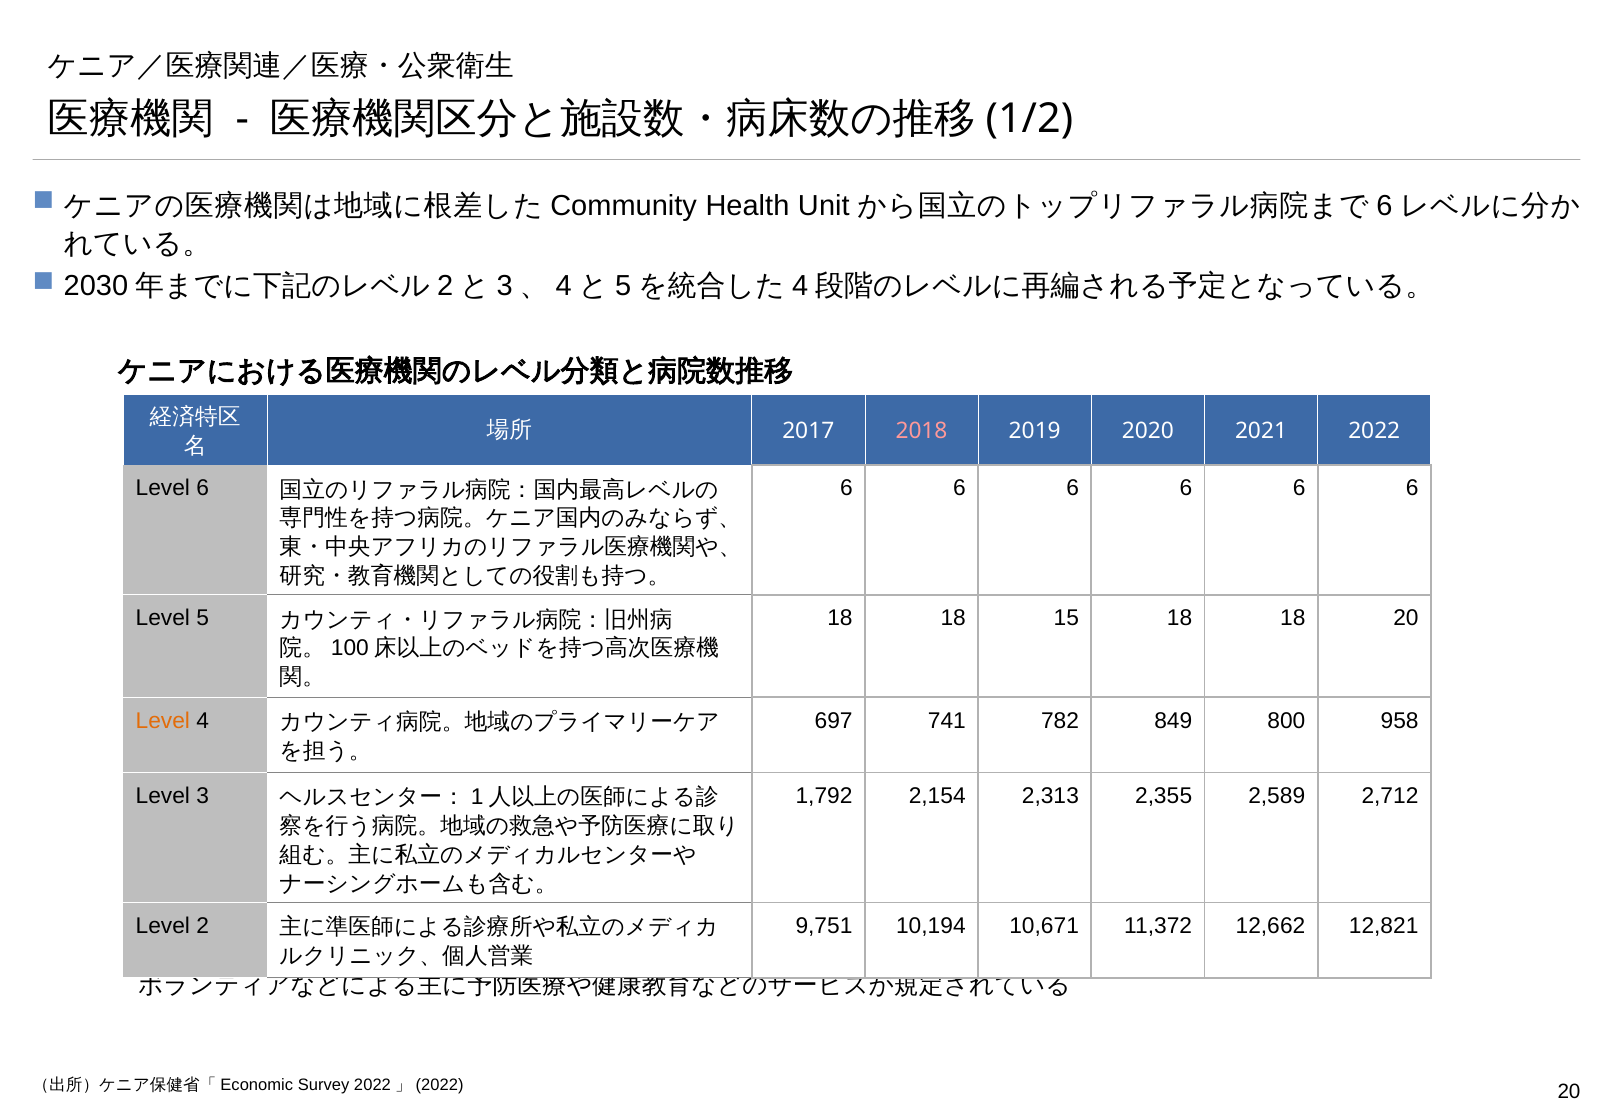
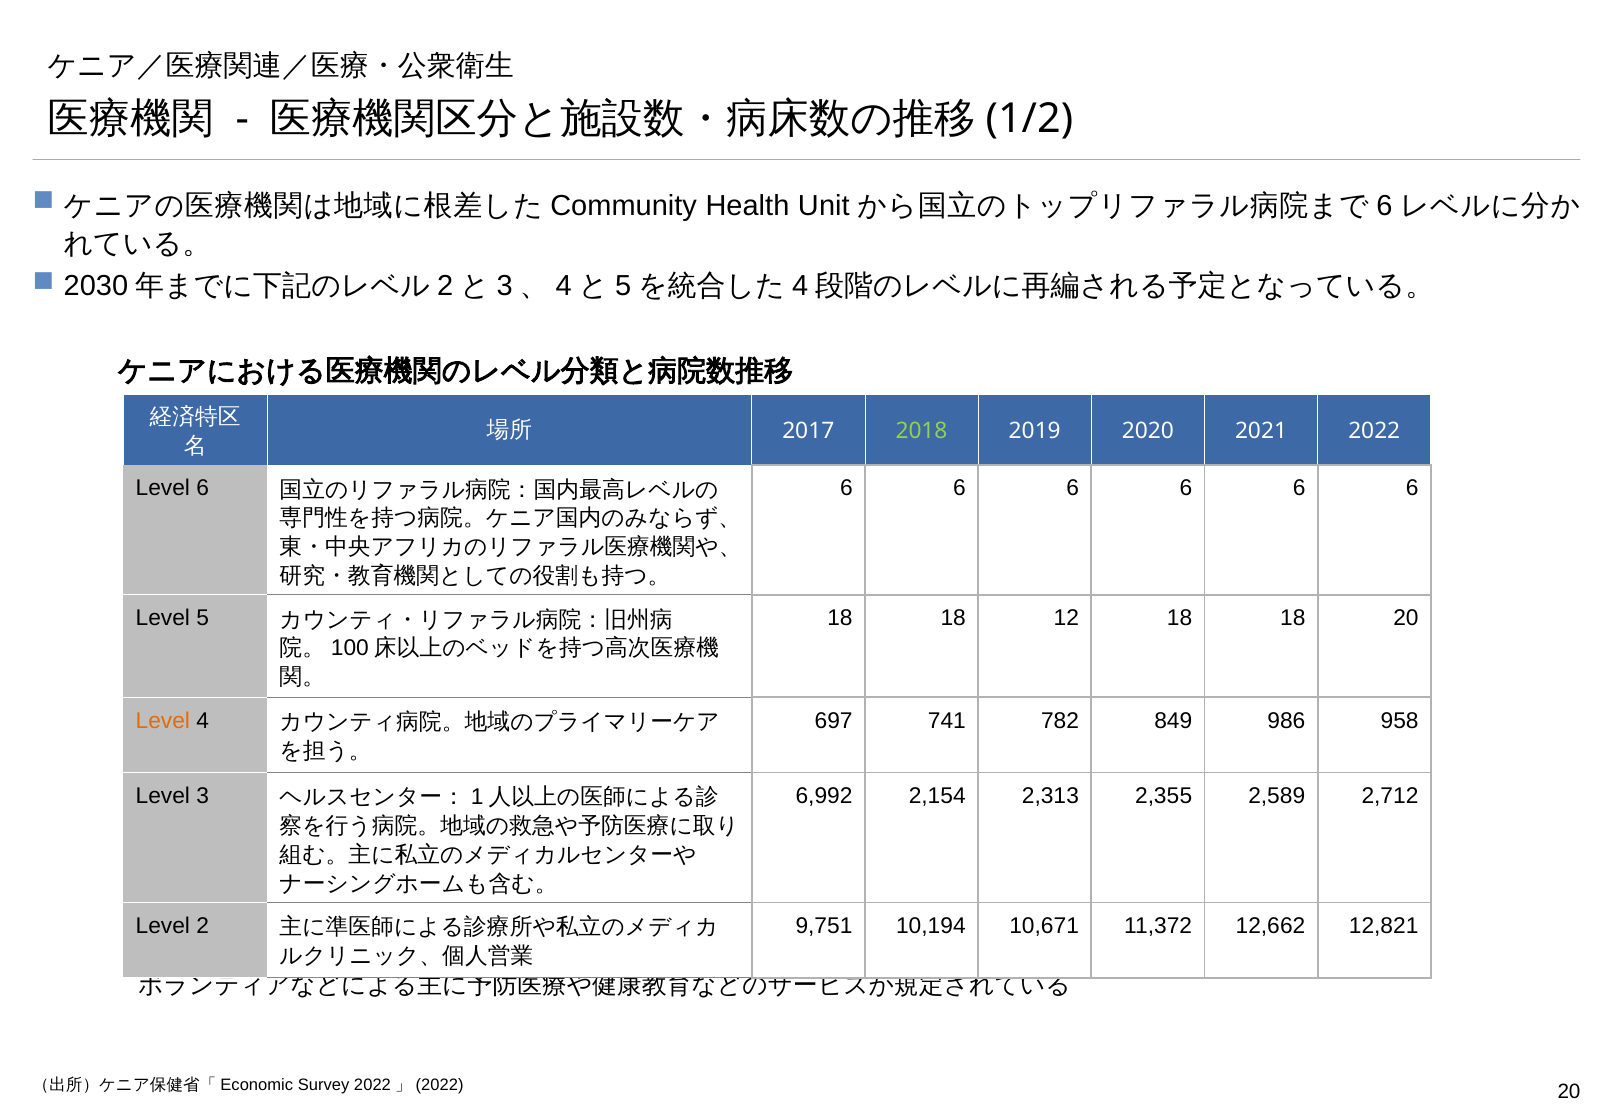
2018 colour: pink -> light green (922, 432)
15: 15 -> 12 (1066, 618)
800: 800 -> 986 (1286, 721)
1,792: 1,792 -> 6,992 (824, 796)
